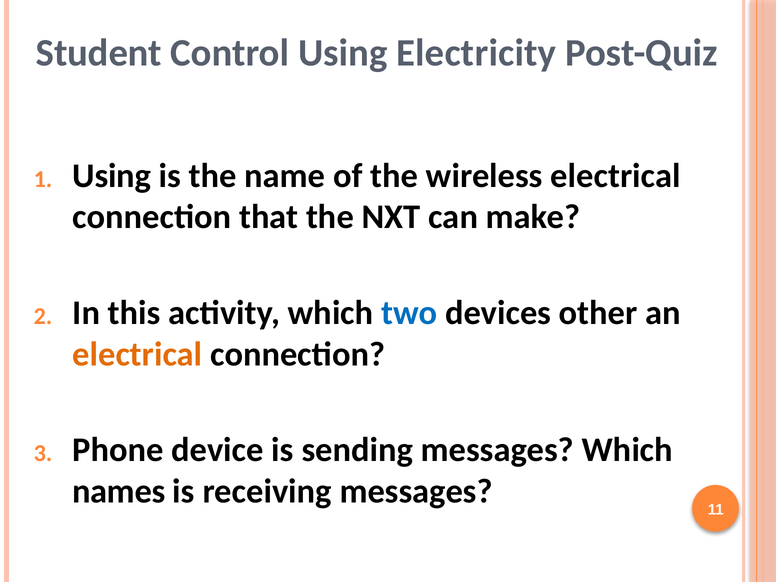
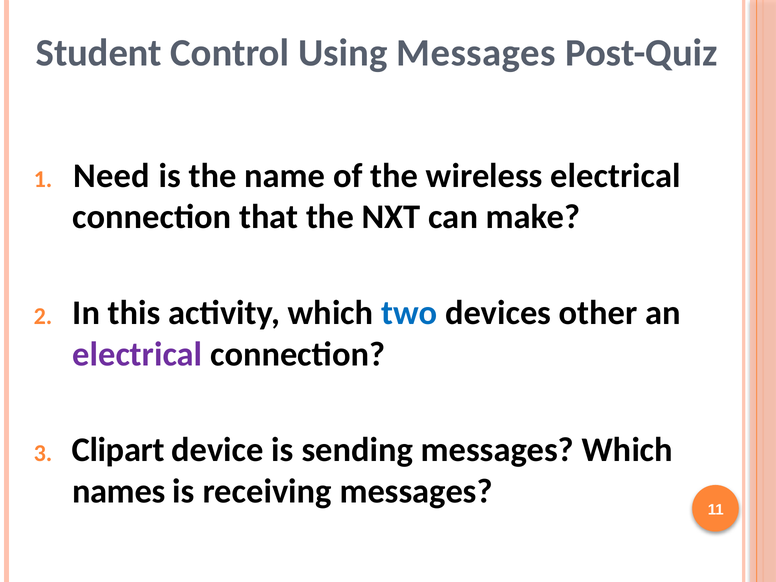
Using Electricity: Electricity -> Messages (476, 53)
Using: Using -> Need (111, 176)
electrical colour: orange -> purple (137, 354)
Phone: Phone -> Clipart (118, 450)
